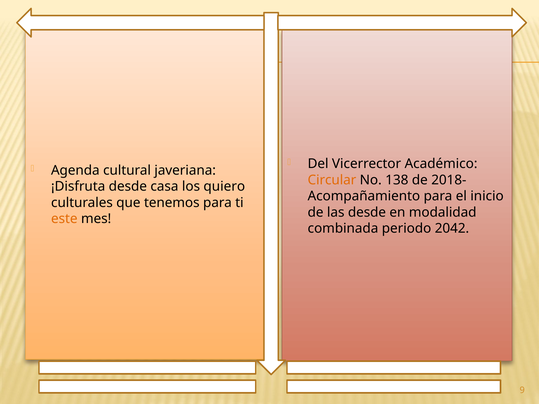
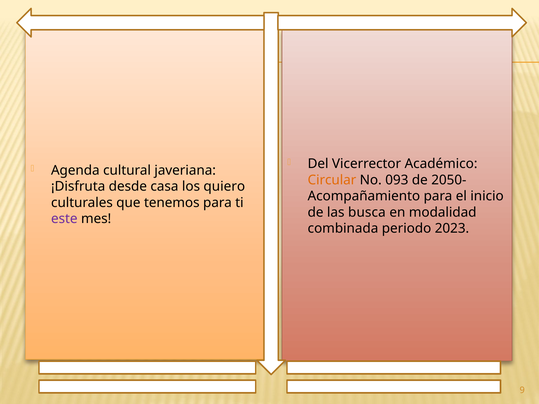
138: 138 -> 093 (397, 180)
2018-: 2018- -> 2050- (449, 180)
las desde: desde -> busca (367, 212)
este colour: orange -> purple (64, 219)
2042: 2042 -> 2023 (452, 229)
